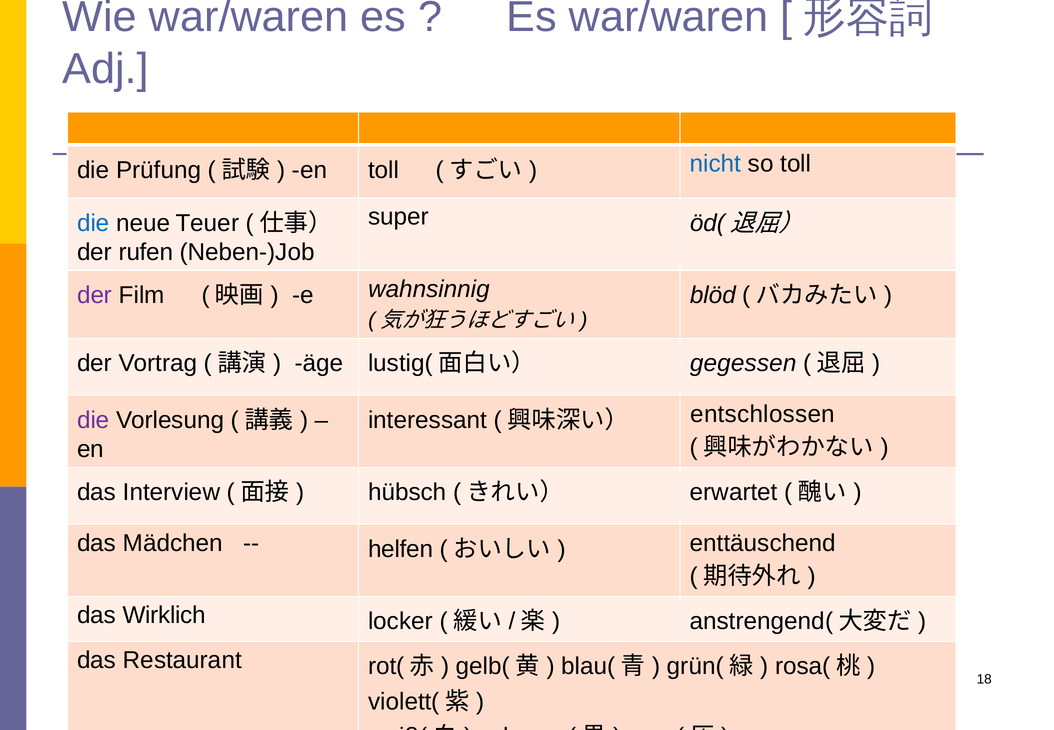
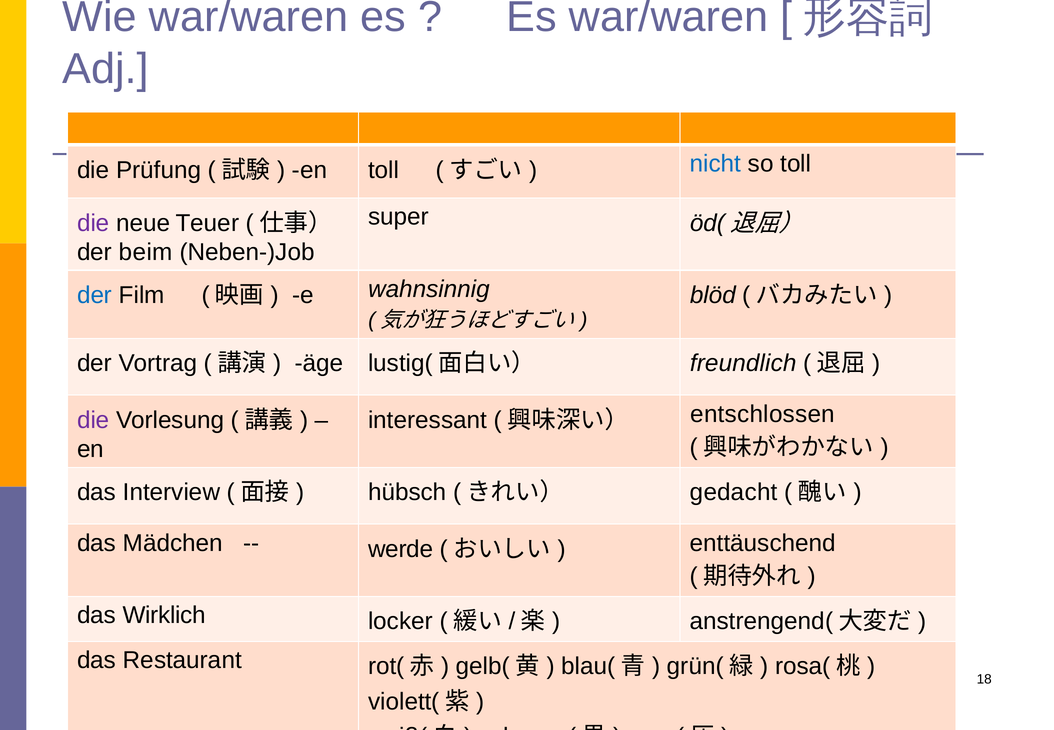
die colour: blue -> purple (93, 223)
rufen: rufen -> beim (146, 252)
der colour: purple -> blue (95, 295)
gegessen: gegessen -> freundlich (743, 363)
erwartet: erwartet -> gedacht (734, 492)
helfen: helfen -> werde (401, 549)
